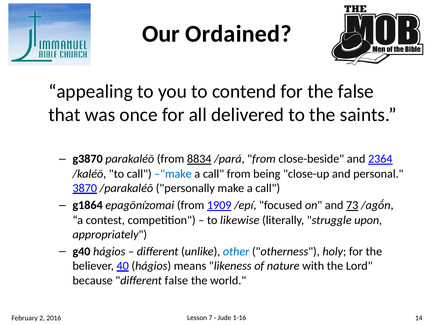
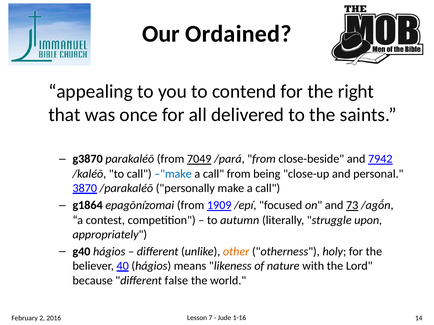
the false: false -> right (356, 92)
8834: 8834 -> 7049 (199, 159)
2364: 2364 -> 7942 (380, 159)
likewise: likewise -> autumn (240, 220)
other colour: blue -> orange (236, 252)
